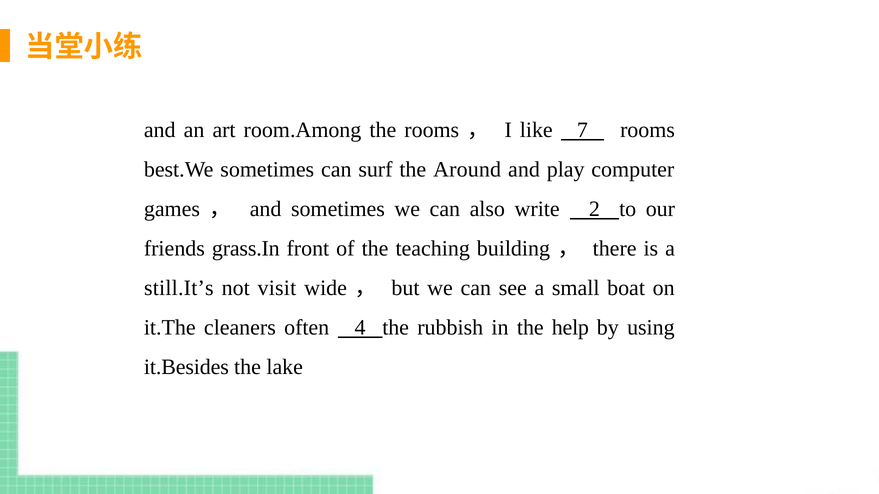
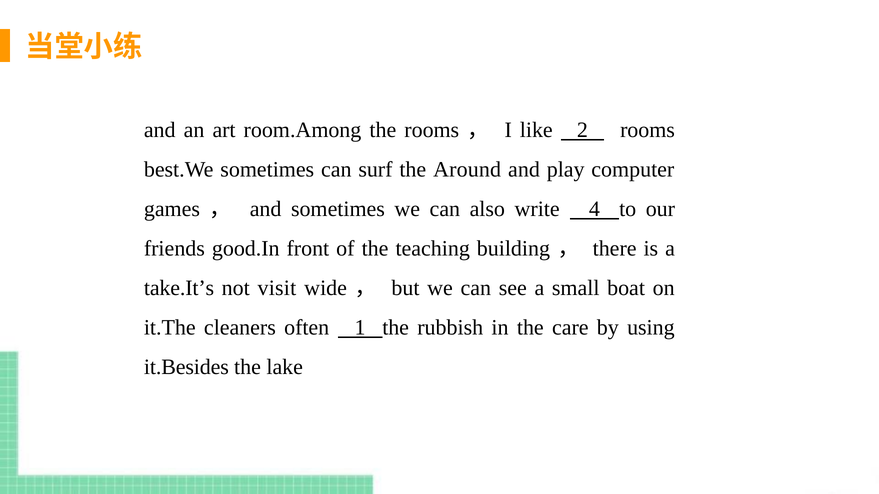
7: 7 -> 2 (582, 130)
2: 2 -> 4 (594, 209)
grass.In: grass.In -> good.In (246, 249)
still.It’s: still.It’s -> take.It’s (179, 288)
4: 4 -> 1 (360, 328)
help: help -> care (570, 328)
